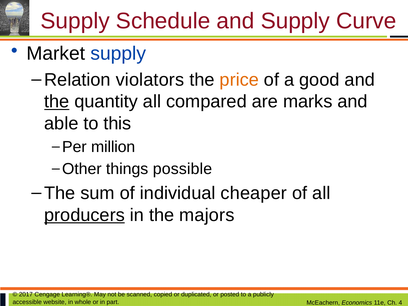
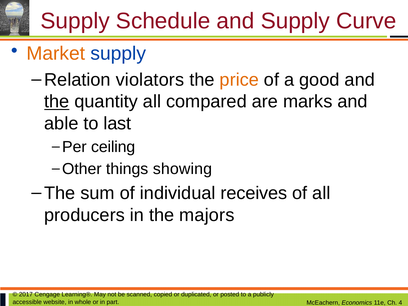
Market colour: black -> orange (56, 54)
this: this -> last (117, 123)
million: million -> ceiling (113, 147)
possible: possible -> showing (182, 169)
cheaper: cheaper -> receives (254, 193)
producers underline: present -> none (85, 215)
